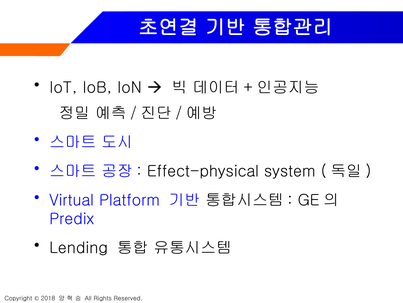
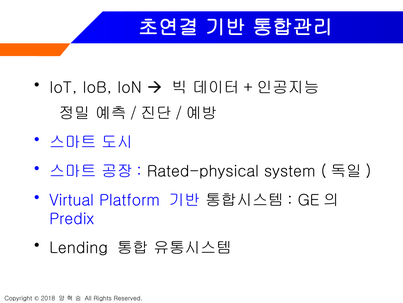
Effect-physical: Effect-physical -> Rated-physical (203, 171)
